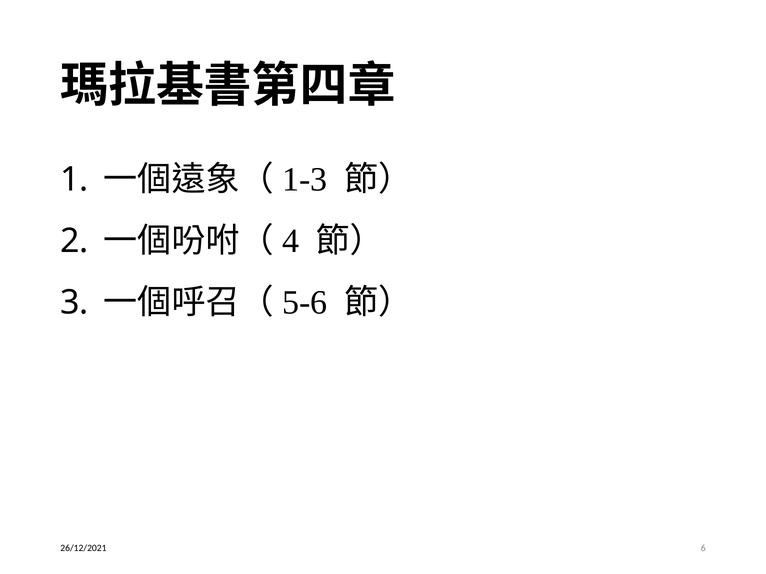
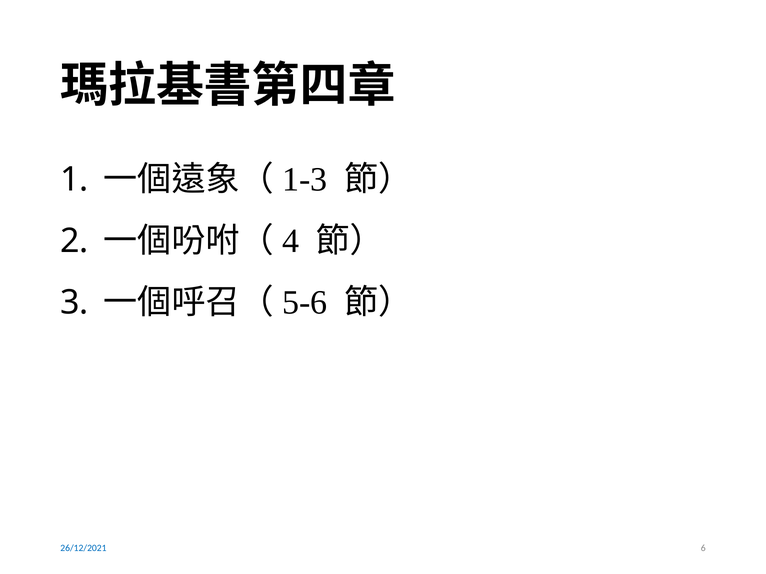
26/12/2021 colour: black -> blue (83, 548)
